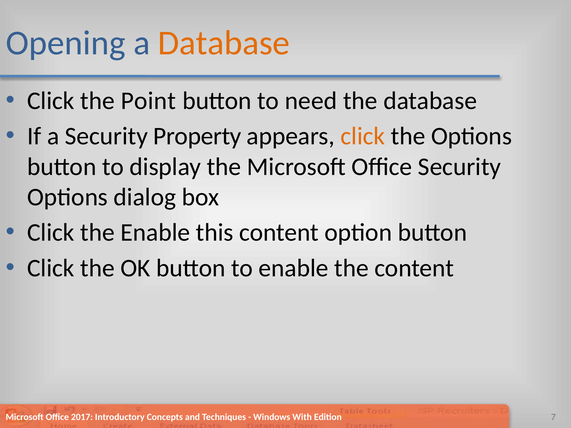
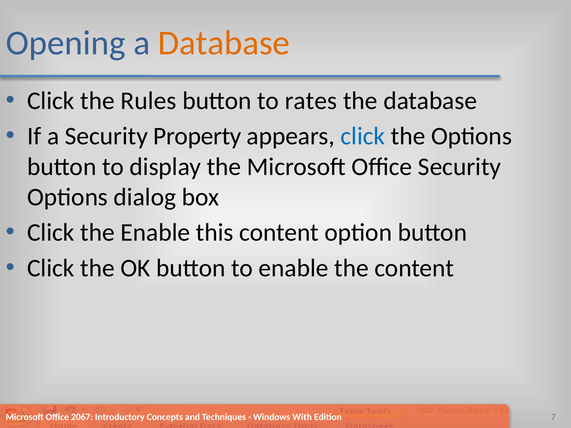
Point: Point -> Rules (148, 101)
need: need -> rates (311, 101)
click colour: orange -> blue (363, 136)
2017: 2017 -> 2067 (82, 417)
